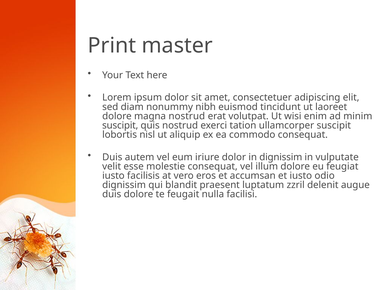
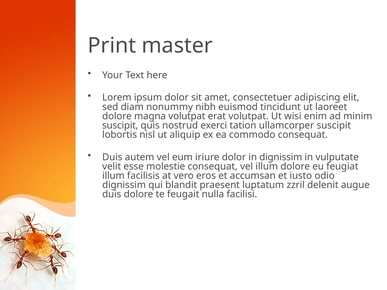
magna nostrud: nostrud -> volutpat (187, 116)
iusto: iusto -> illum (113, 176)
